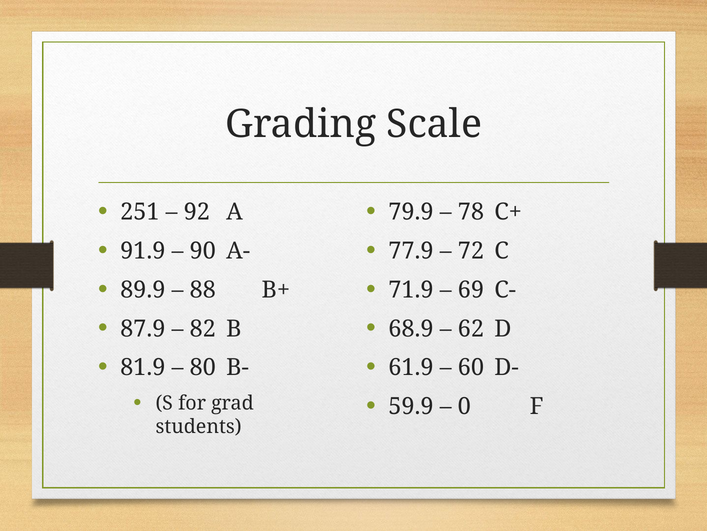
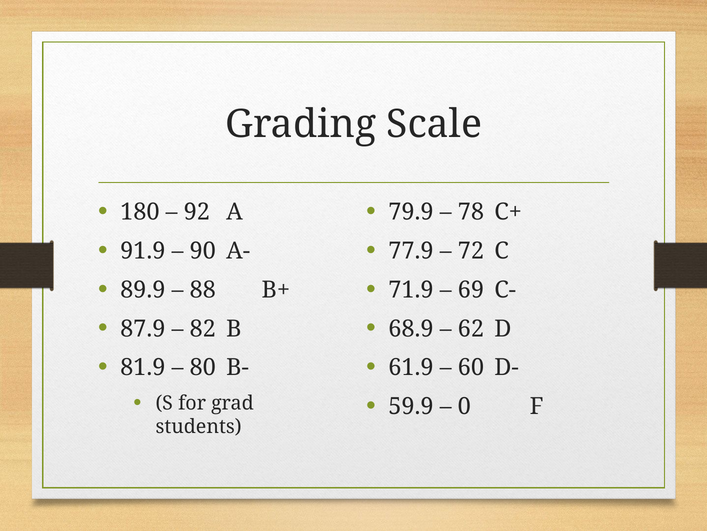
251: 251 -> 180 (140, 212)
